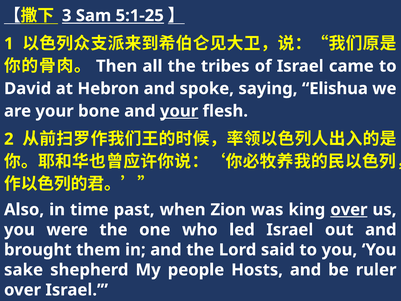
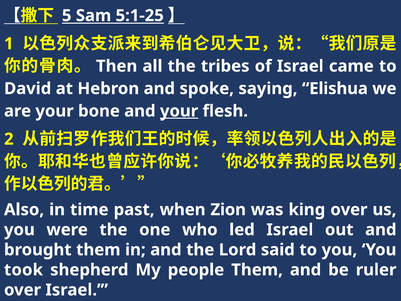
3: 3 -> 5 (67, 16)
over underline: present -> none (349, 210)
sake: sake -> took (24, 270)
people Hosts: Hosts -> Them (257, 270)
